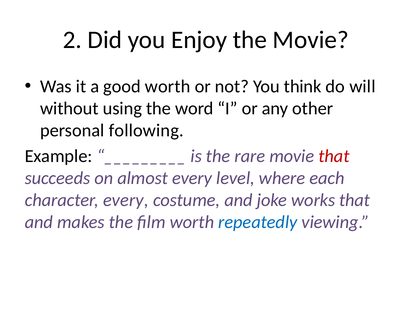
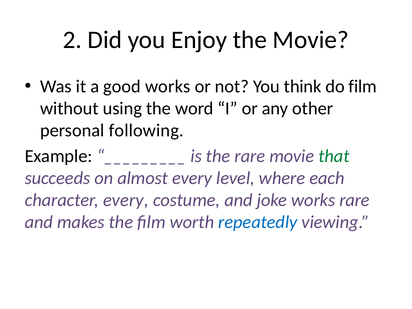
good worth: worth -> works (168, 86)
do will: will -> film (363, 86)
that colour: red -> green (334, 156)
works that: that -> rare (355, 200)
